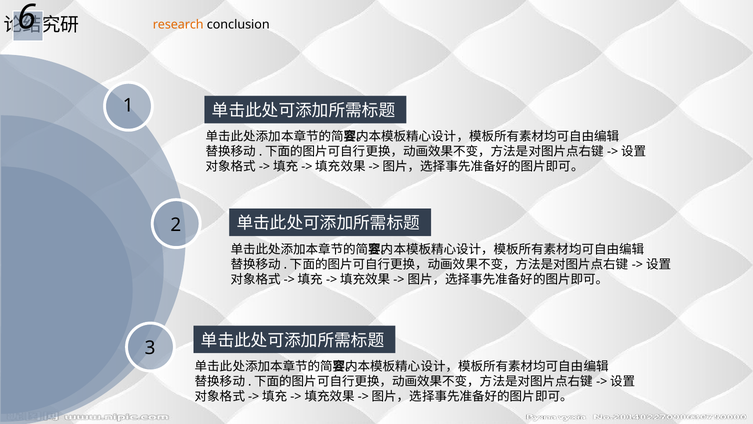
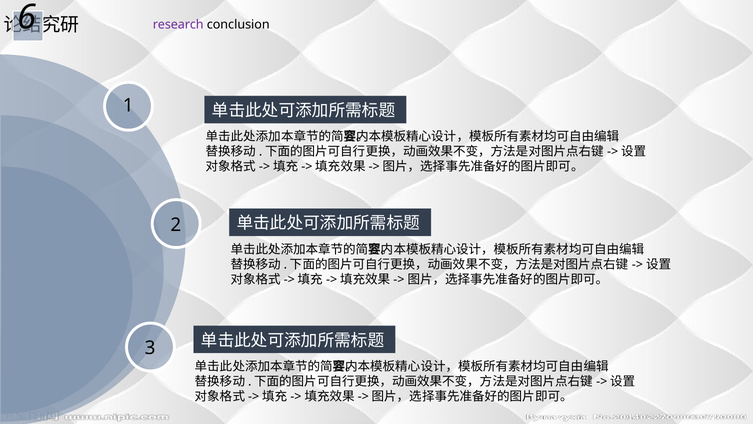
research colour: orange -> purple (178, 25)
